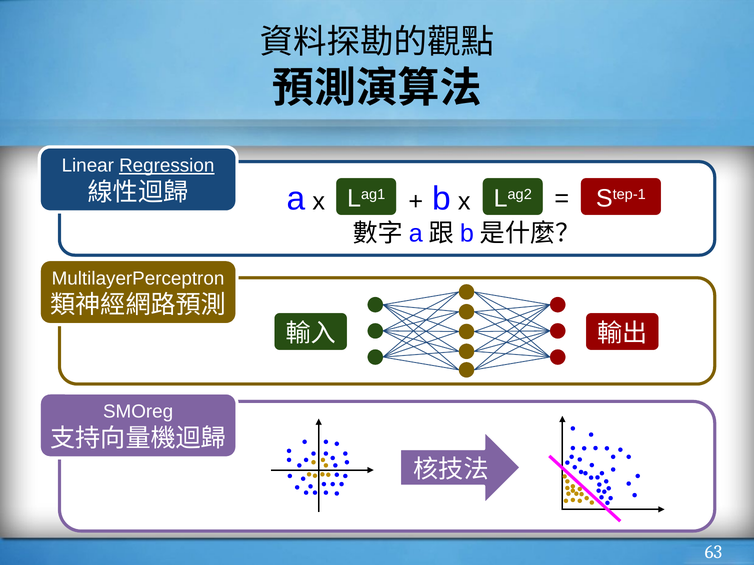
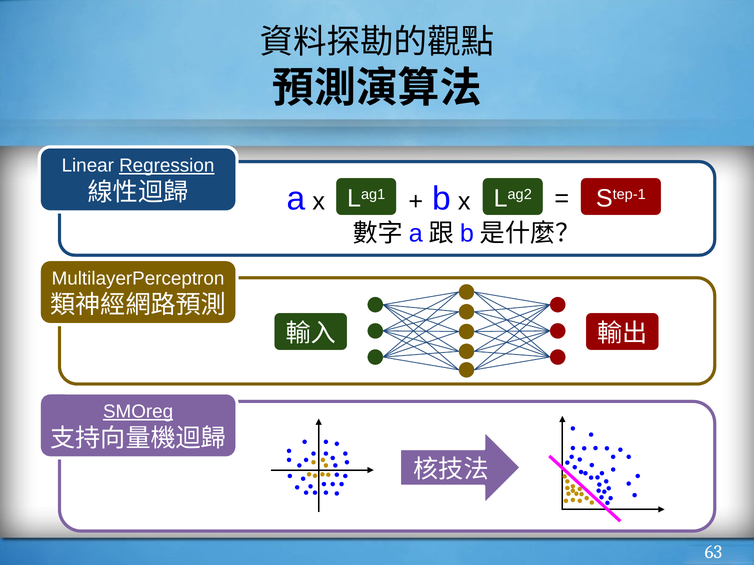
SMOreg underline: none -> present (138, 412)
